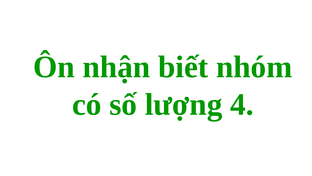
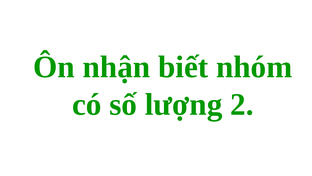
4: 4 -> 2 (242, 104)
